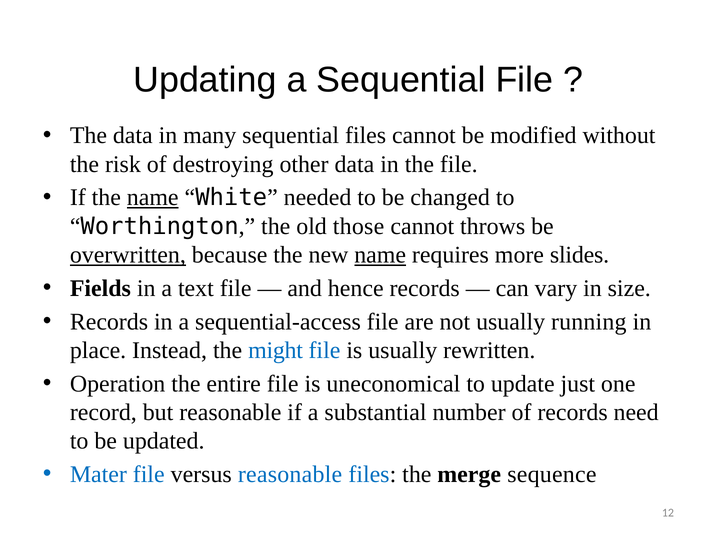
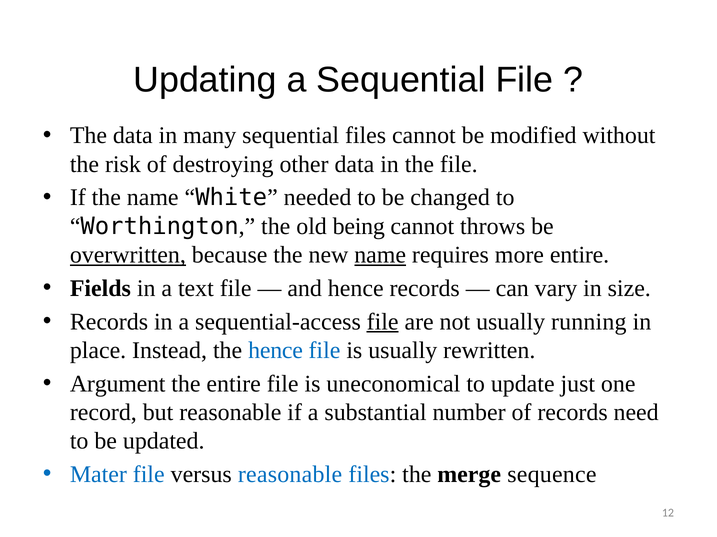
name underline: present -> none (153, 198)
those: those -> being (359, 227)
more slides: slides -> entire (580, 255)
file underline: none -> present (383, 322)
the might: might -> hence (276, 351)
Operation: Operation -> Argument (118, 384)
